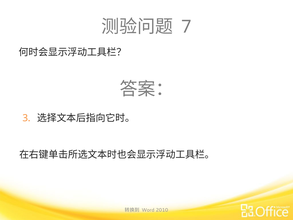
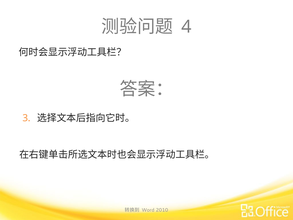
7: 7 -> 4 (187, 27)
